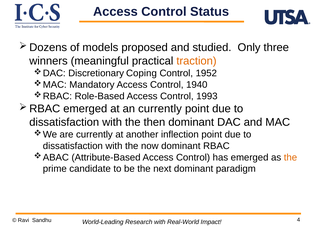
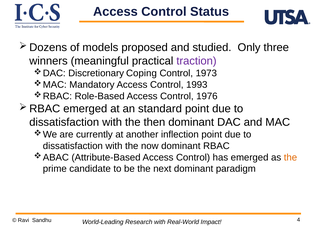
traction colour: orange -> purple (196, 61)
1952: 1952 -> 1973 (206, 73)
1940: 1940 -> 1993 (197, 85)
1993: 1993 -> 1976 (207, 96)
an currently: currently -> standard (160, 109)
